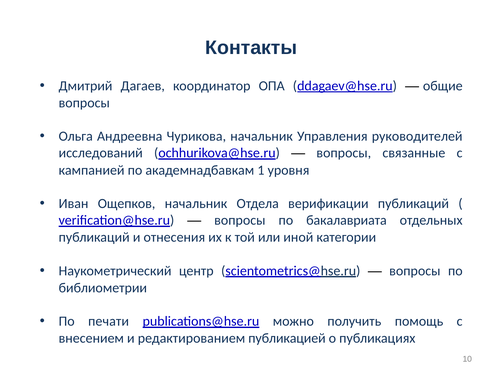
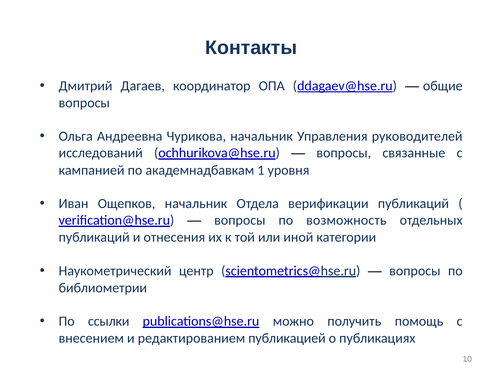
бакалавриата: бакалавриата -> возможность (346, 221)
печати: печати -> ссылки (109, 322)
